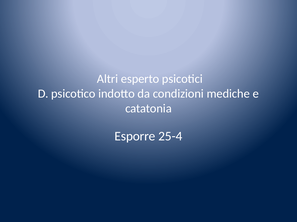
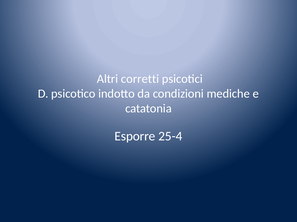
esperto: esperto -> corretti (140, 79)
